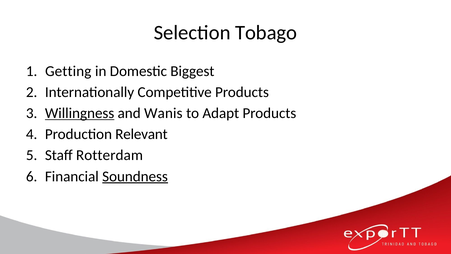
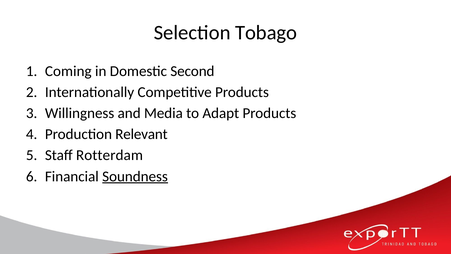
Getting: Getting -> Coming (68, 71)
Biggest: Biggest -> Second (192, 71)
Willingness underline: present -> none (80, 113)
Wanis: Wanis -> Media (163, 113)
